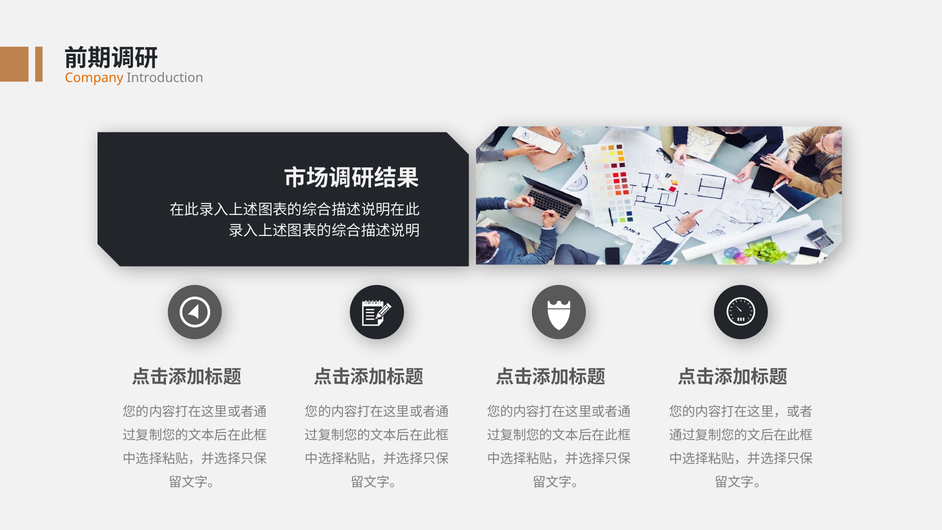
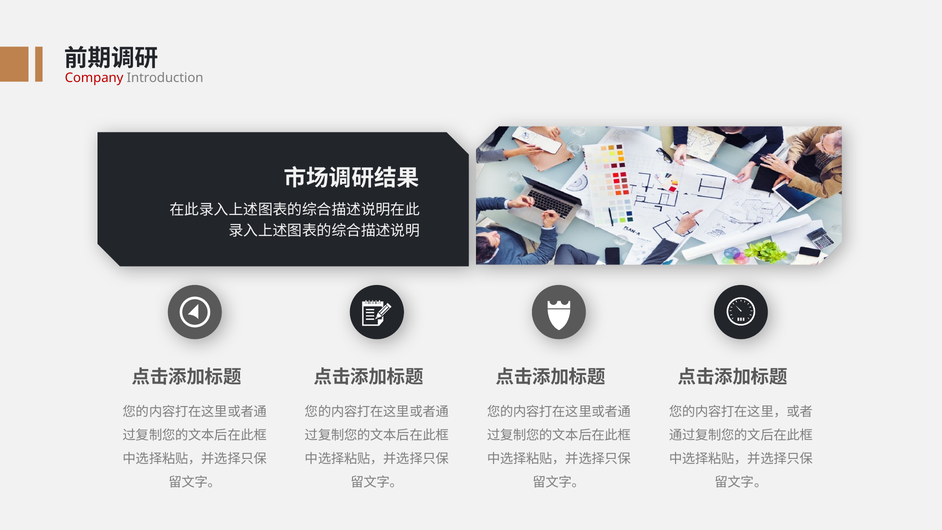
Company colour: orange -> red (94, 78)
